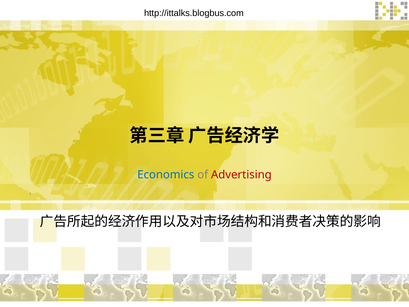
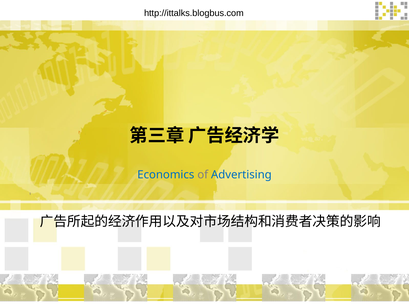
Advertising colour: red -> blue (241, 175)
